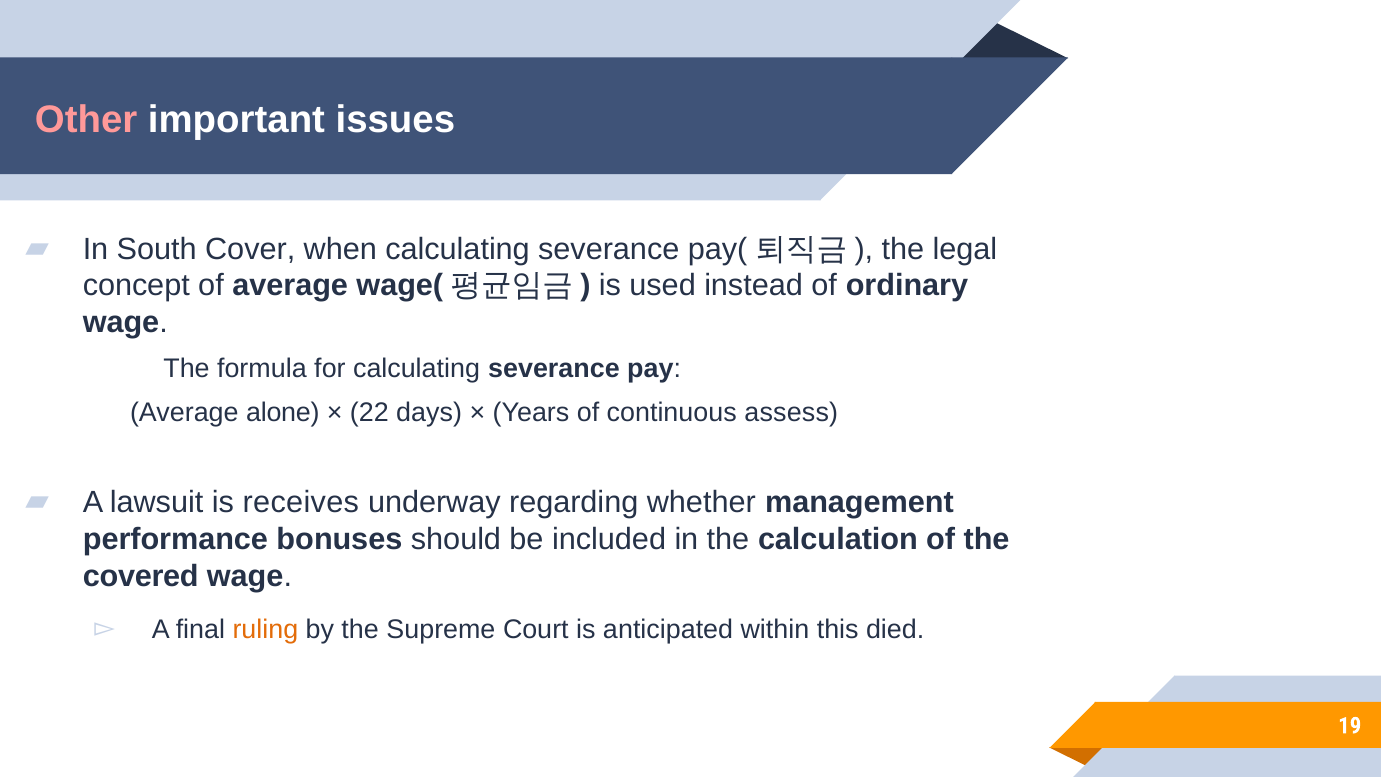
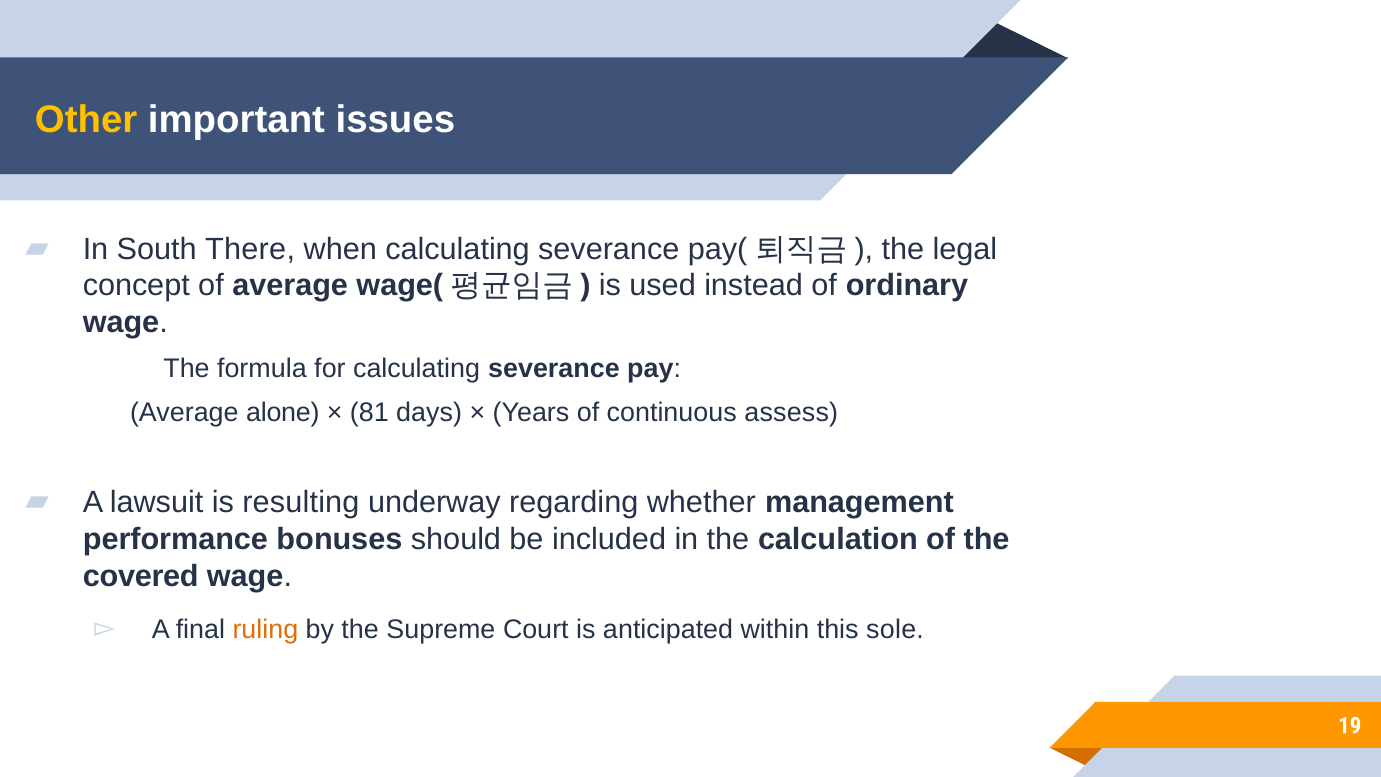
Other colour: pink -> yellow (86, 120)
Cover: Cover -> There (250, 249)
22: 22 -> 81 (369, 412)
receives: receives -> resulting (301, 502)
died: died -> sole (895, 629)
